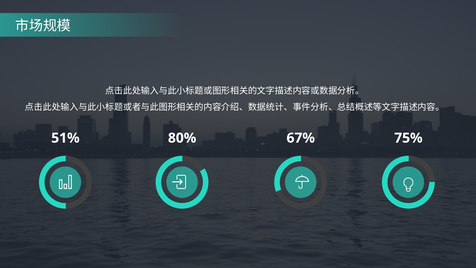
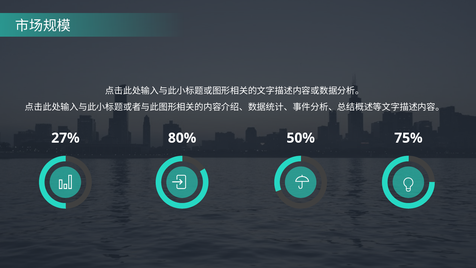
51%: 51% -> 27% (65, 138)
67%: 67% -> 50% (301, 138)
